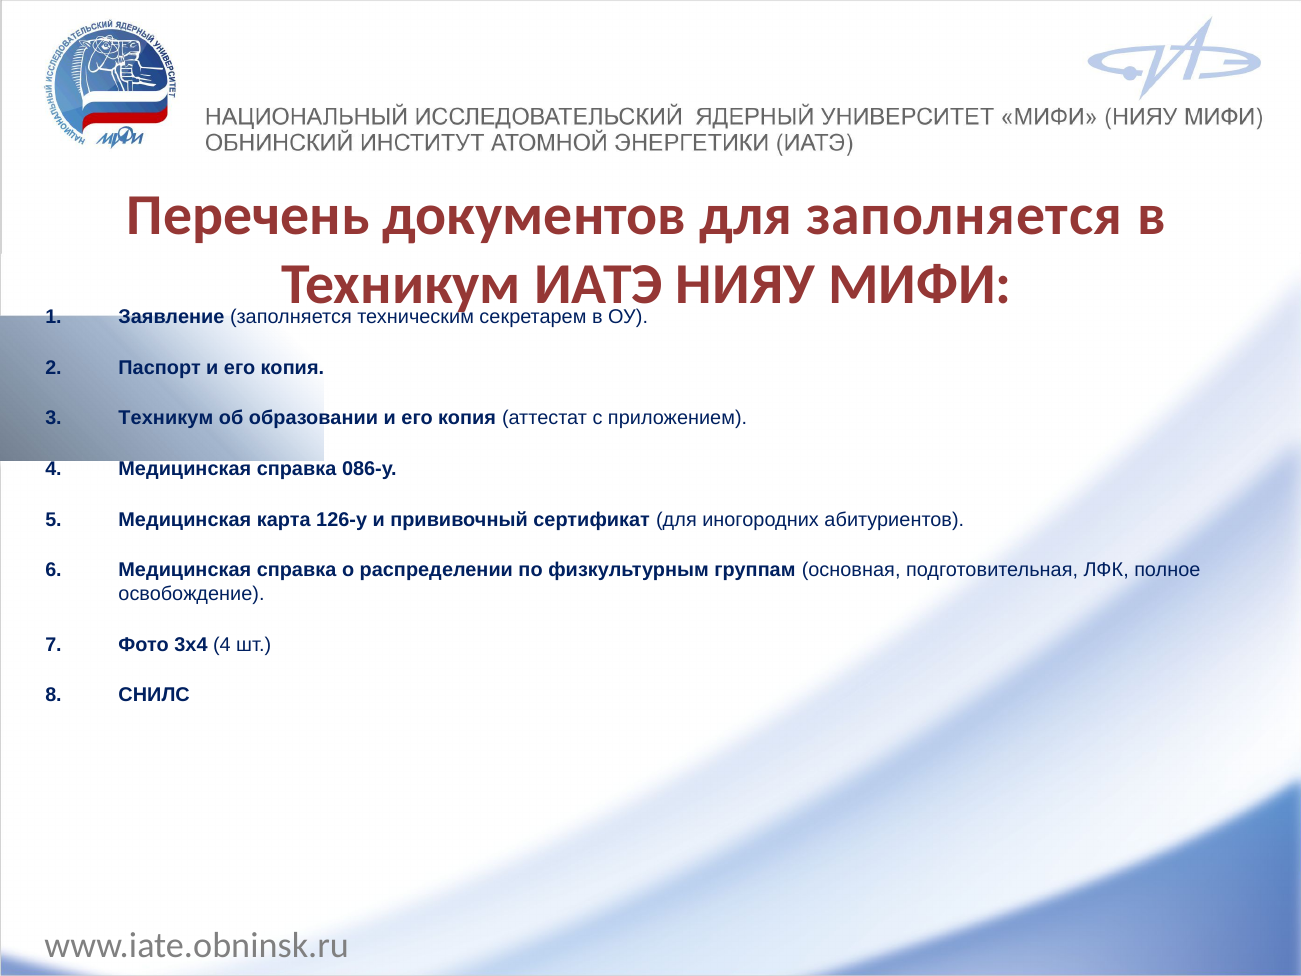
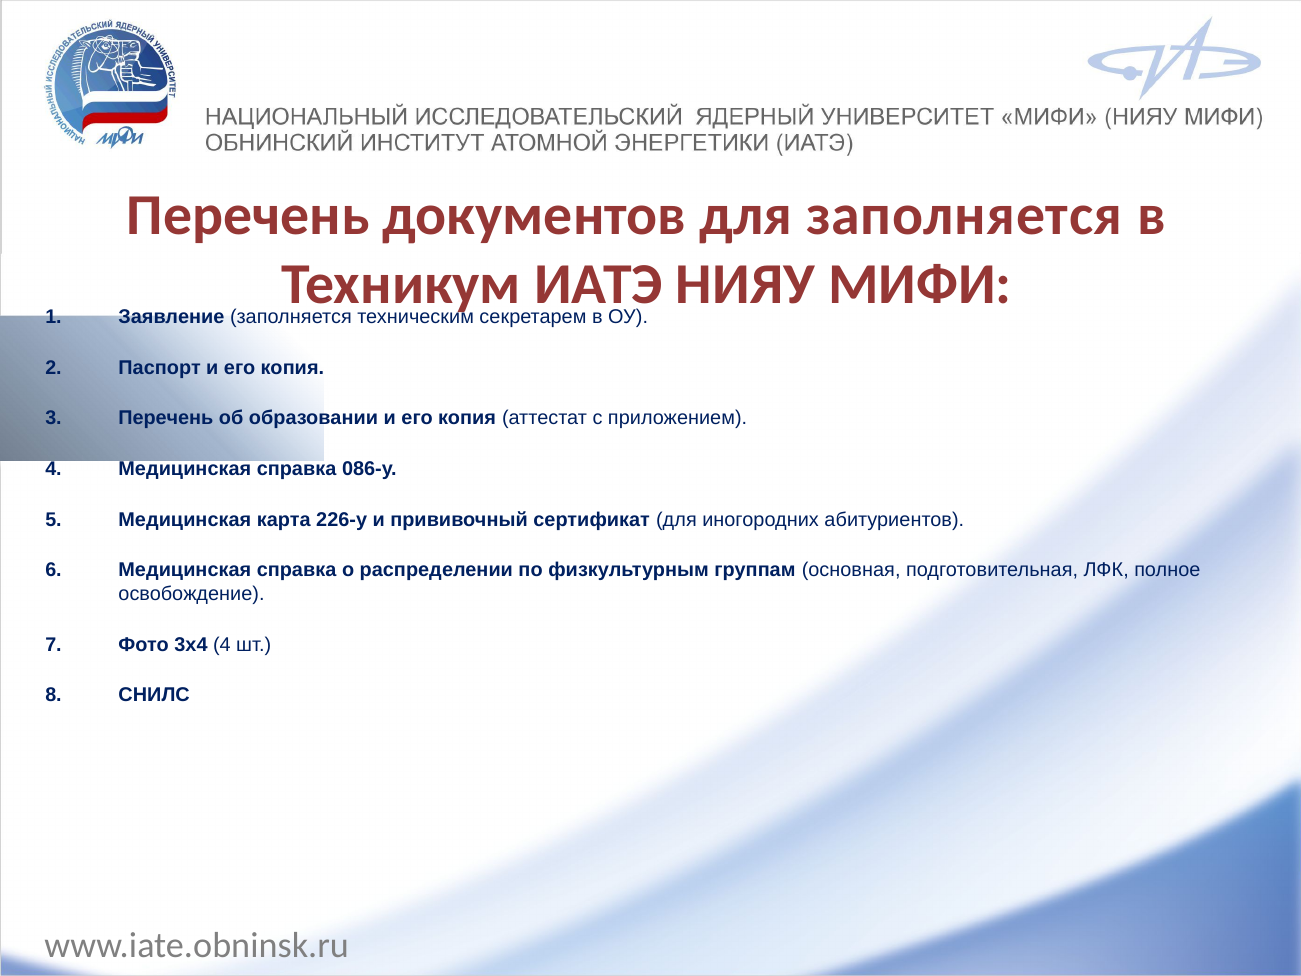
Техникум: Техникум -> Перечень (166, 418)
126-у: 126-у -> 226-у (342, 519)
